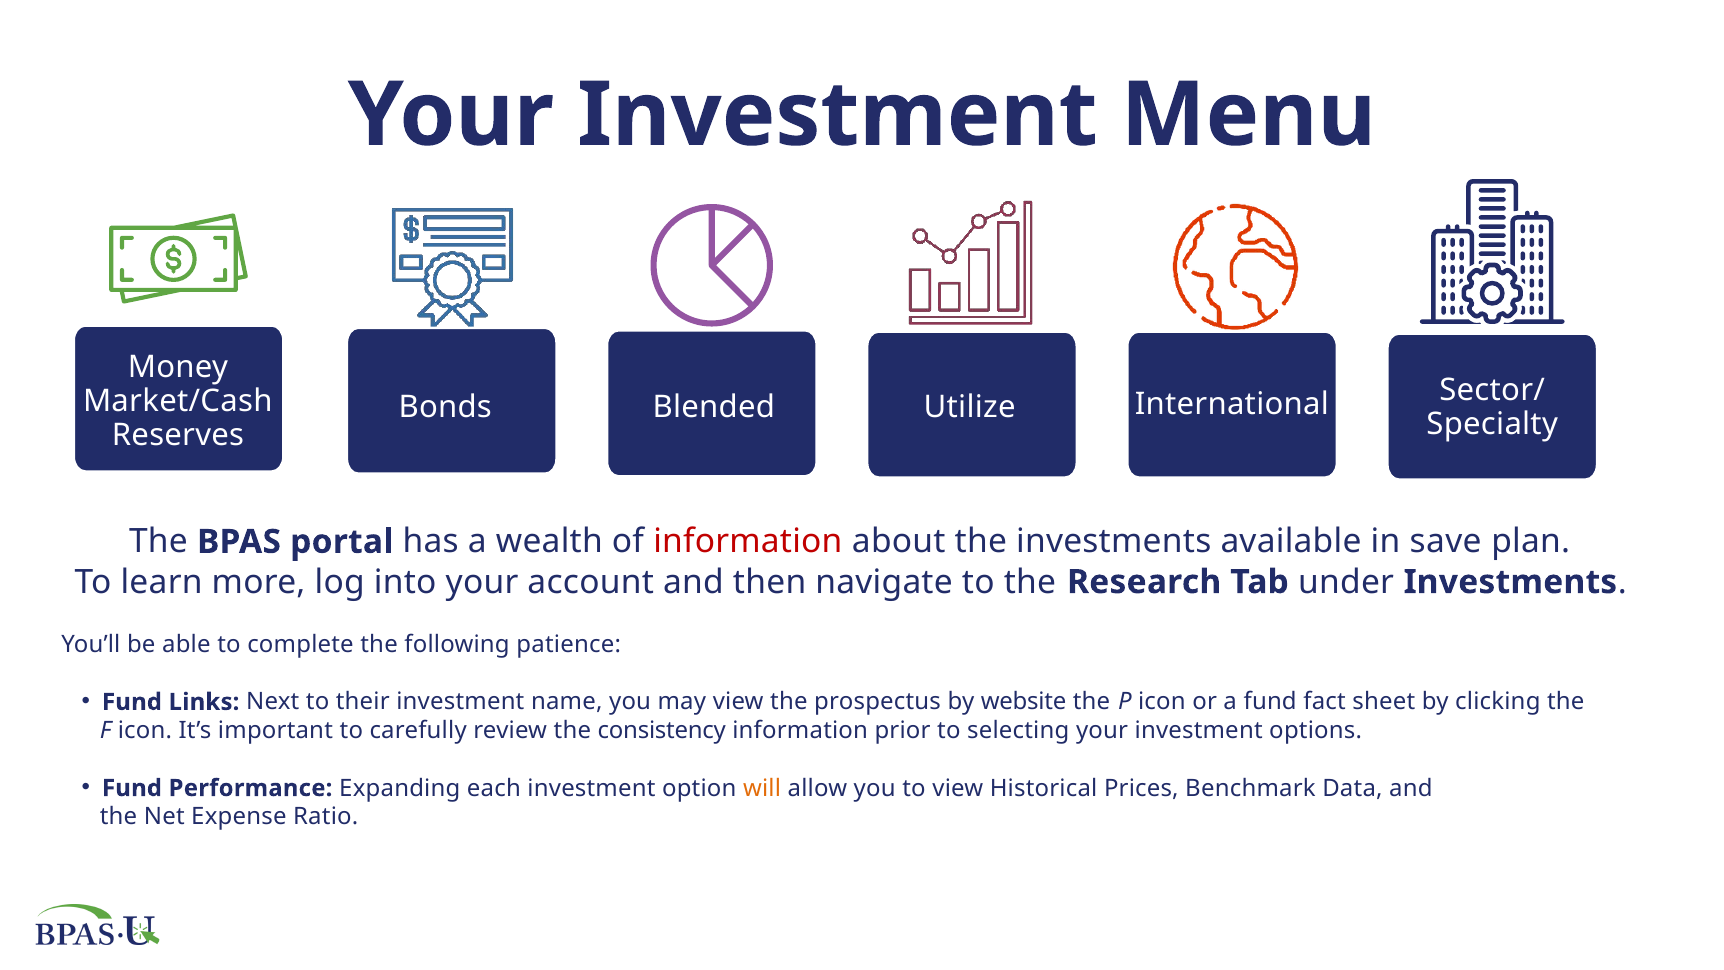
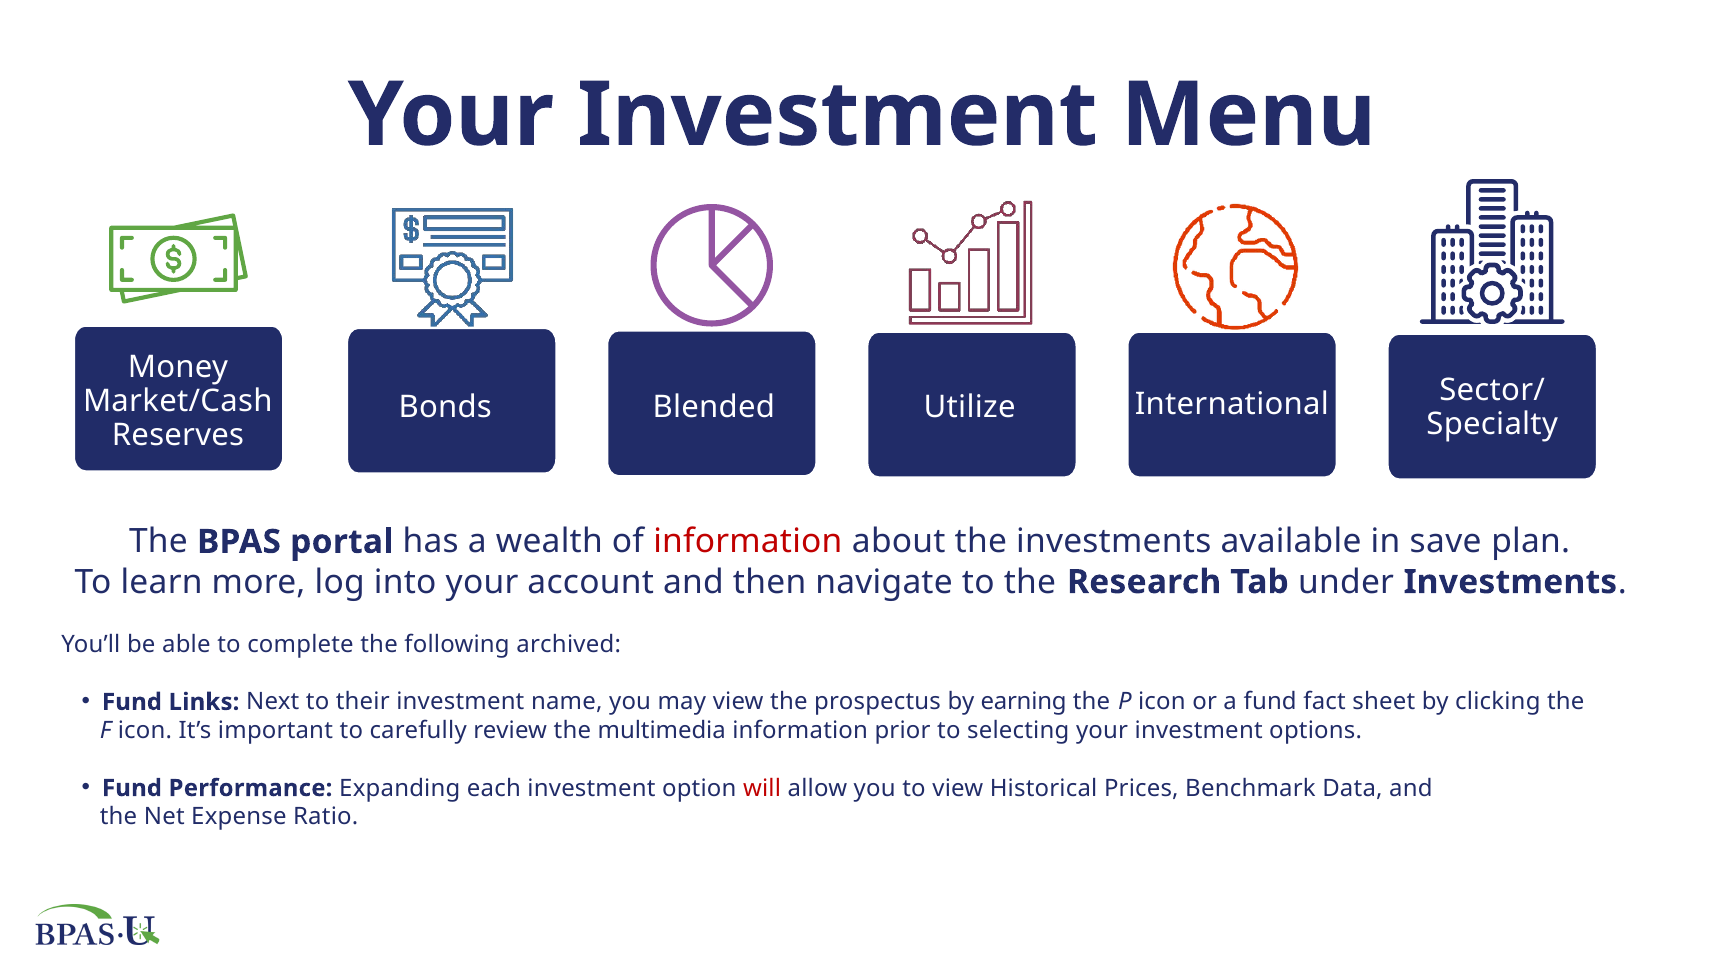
patience: patience -> archived (569, 644)
website: website -> earning (1024, 702)
consistency: consistency -> multimedia (662, 731)
will colour: orange -> red (762, 788)
